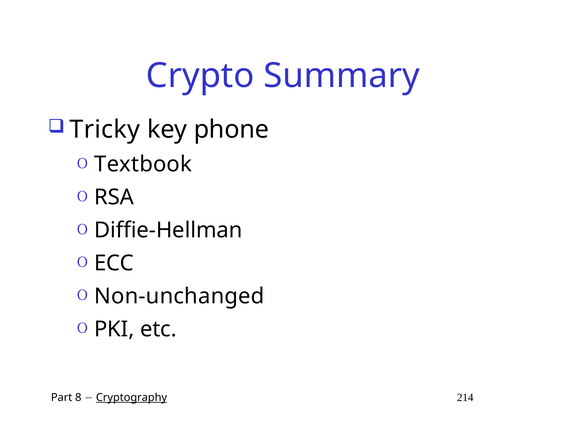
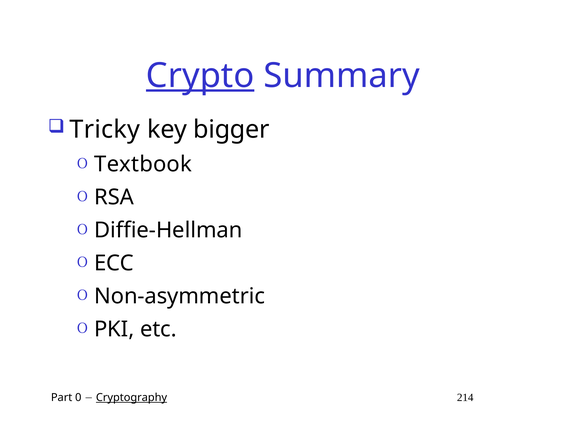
Crypto underline: none -> present (200, 76)
phone: phone -> bigger (231, 129)
Non-unchanged: Non-unchanged -> Non-asymmetric (180, 296)
8: 8 -> 0 (78, 397)
